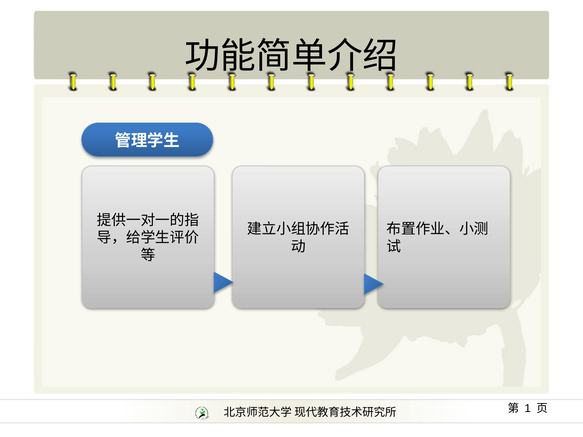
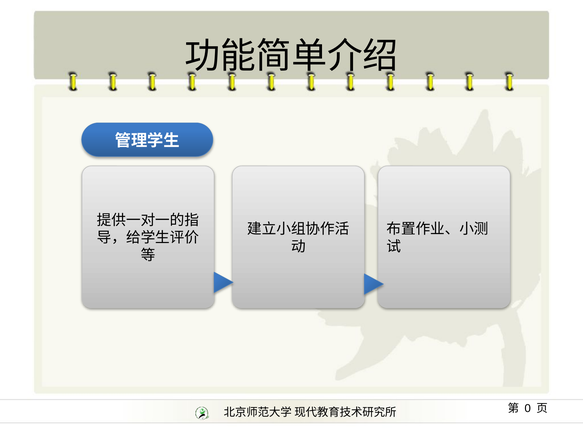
1: 1 -> 0 (528, 409)
